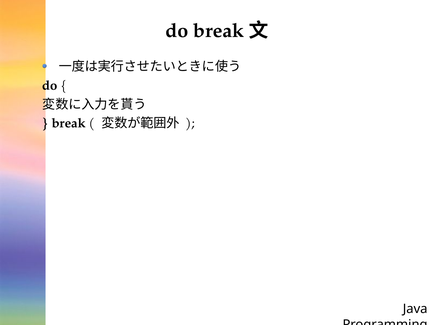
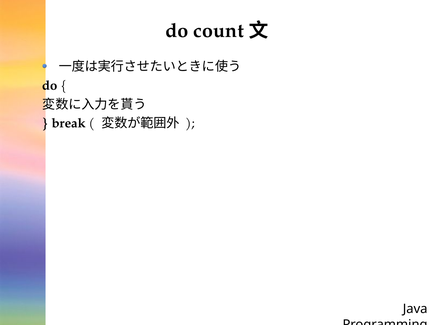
do break: break -> count (219, 31)
